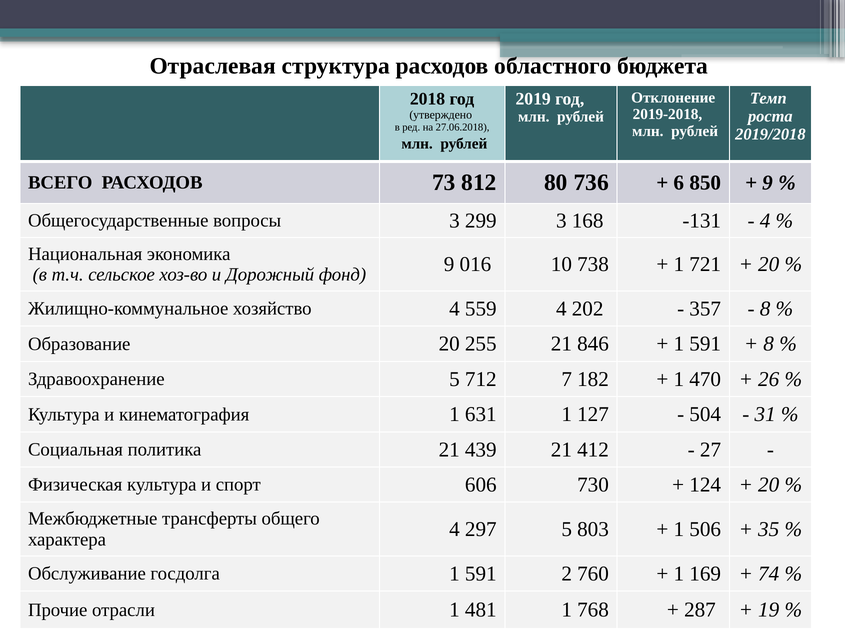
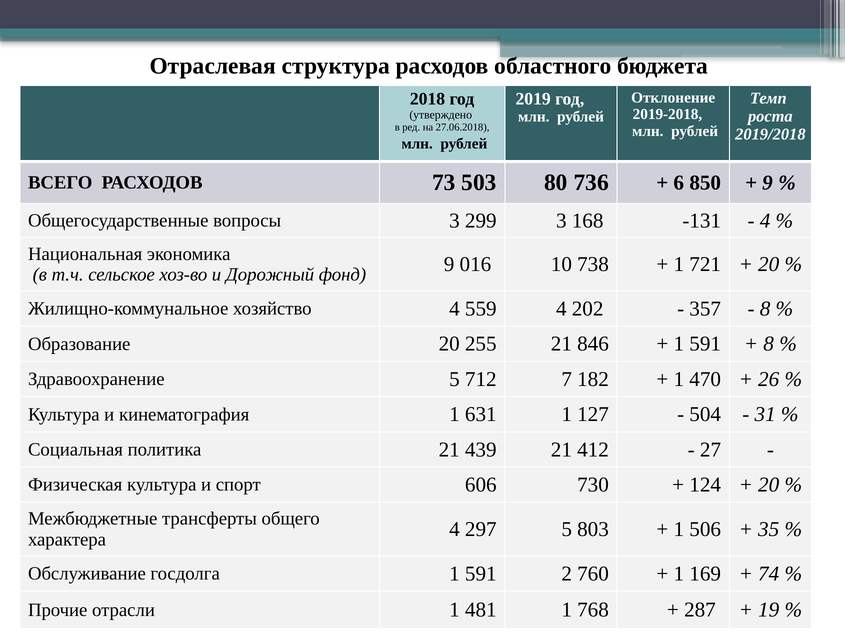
812: 812 -> 503 (479, 183)
